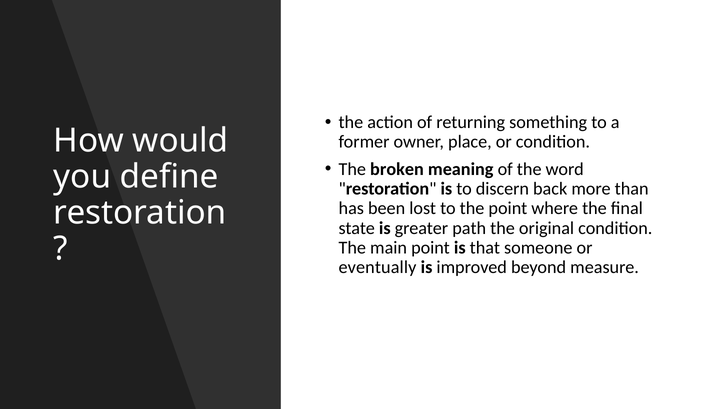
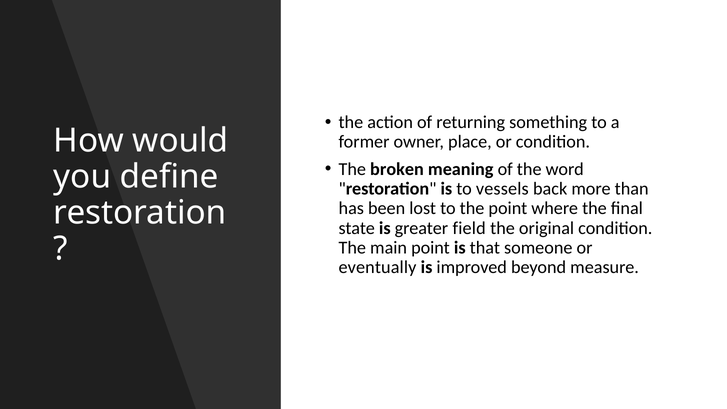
discern: discern -> vessels (502, 189)
path: path -> field (469, 228)
